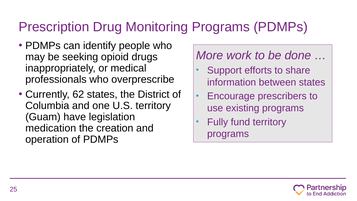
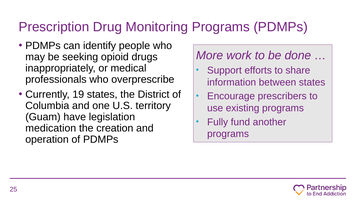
62: 62 -> 19 (78, 94)
fund territory: territory -> another (270, 122)
